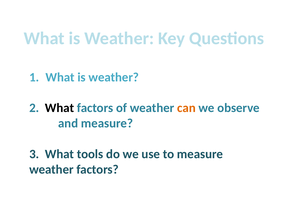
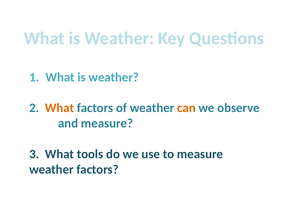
What colour: black -> orange (59, 108)
